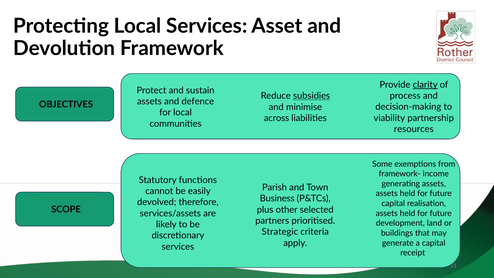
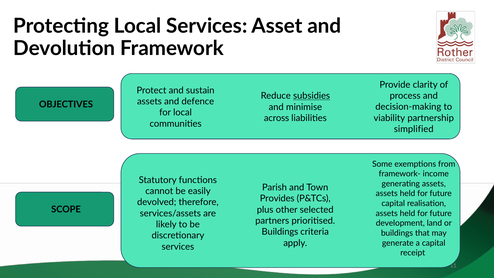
clarity underline: present -> none (425, 85)
resources: resources -> simplified (414, 129)
Business: Business -> Provides (277, 198)
Strategic: Strategic -> Buildings (280, 232)
